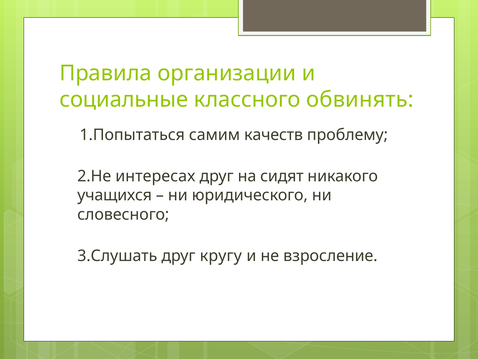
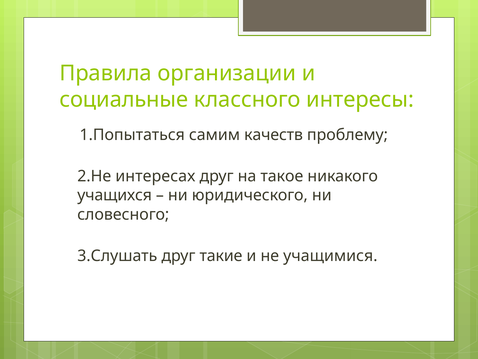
обвинять: обвинять -> интересы (360, 99)
сидят: сидят -> такое (282, 176)
кругу: кругу -> такие (221, 256)
взросление: взросление -> учащимися (330, 256)
